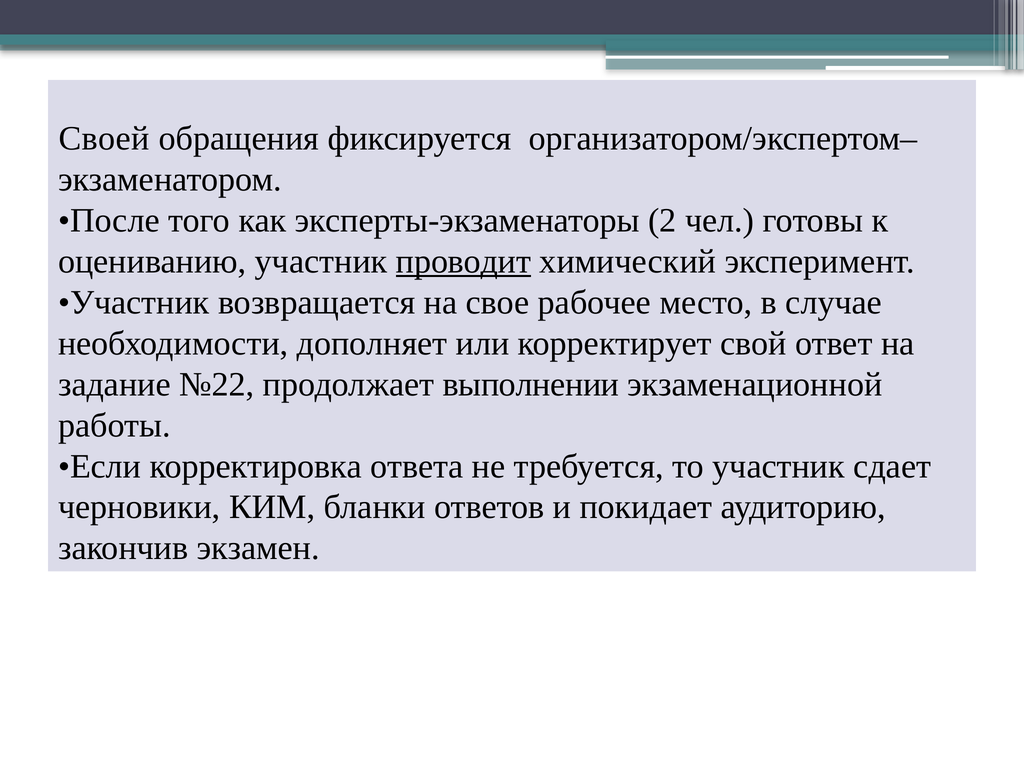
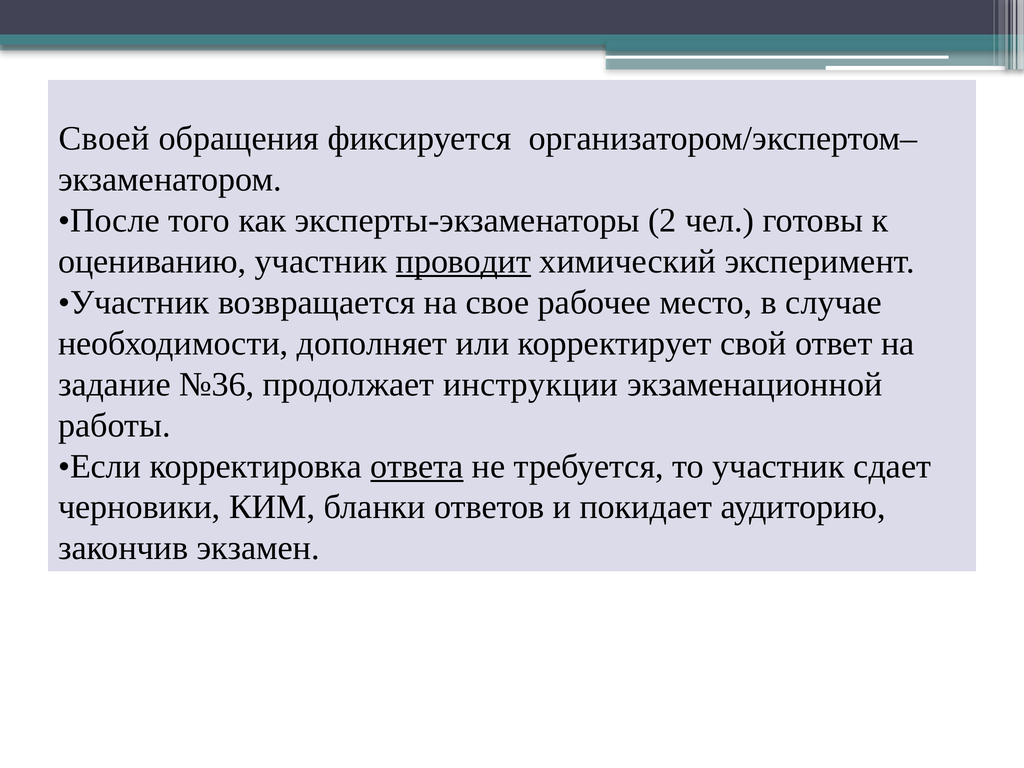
№22: №22 -> №36 (217, 384)
выполнении: выполнении -> инструкции (531, 384)
ответа underline: none -> present (417, 466)
